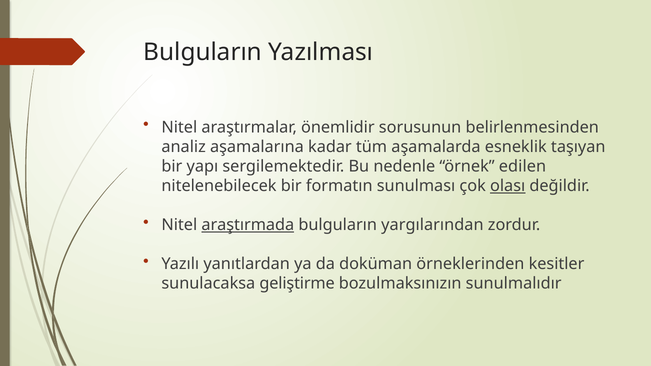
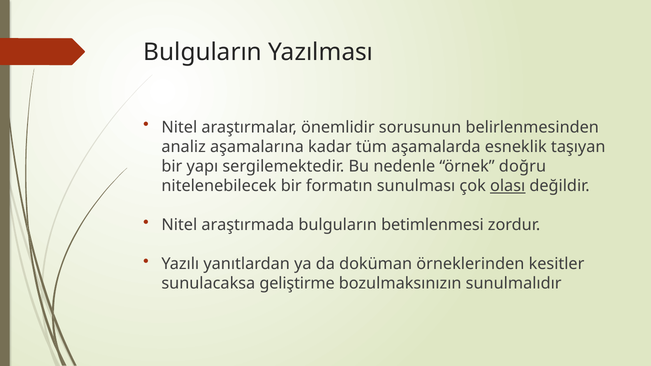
edilen: edilen -> doğru (522, 166)
araştırmada underline: present -> none (248, 225)
yargılarından: yargılarından -> betimlenmesi (433, 225)
